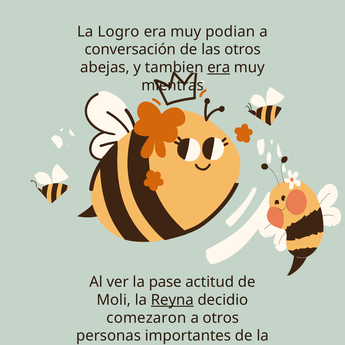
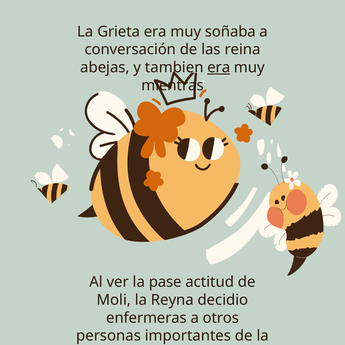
Logro: Logro -> Grieta (119, 32)
podian: podian -> soñaba (230, 32)
las otros: otros -> reina (243, 50)
Reyna underline: present -> none (172, 300)
comezaron: comezaron -> enfermeras (147, 318)
